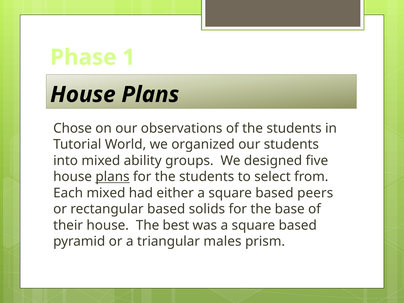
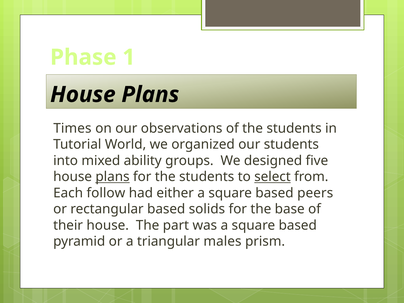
Chose: Chose -> Times (72, 128)
select underline: none -> present (272, 177)
Each mixed: mixed -> follow (106, 193)
best: best -> part (176, 225)
